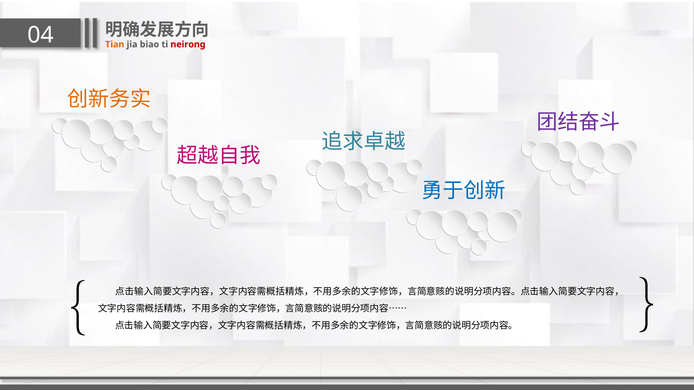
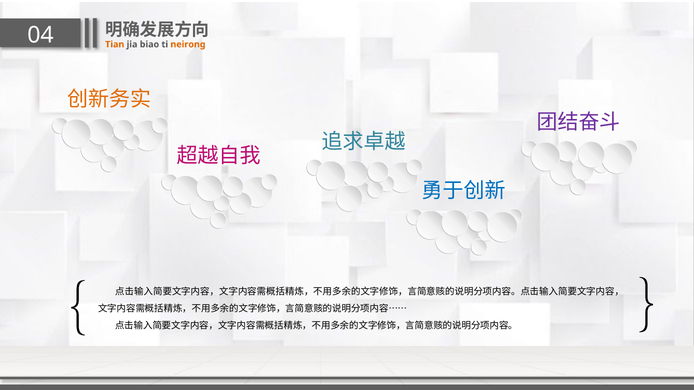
neirong colour: red -> orange (188, 44)
